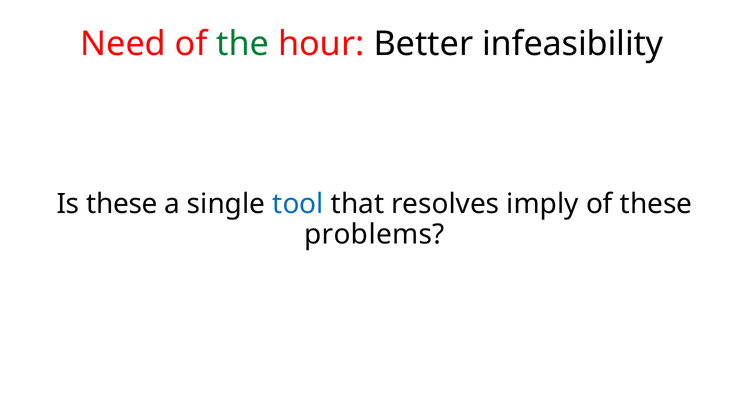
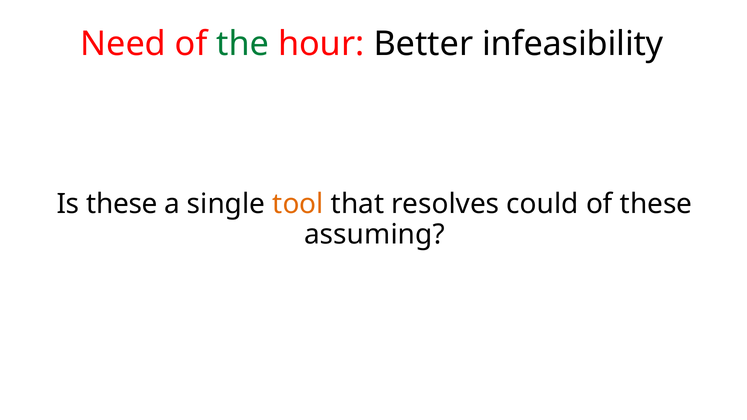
tool colour: blue -> orange (298, 204)
imply: imply -> could (543, 204)
problems: problems -> assuming (375, 235)
